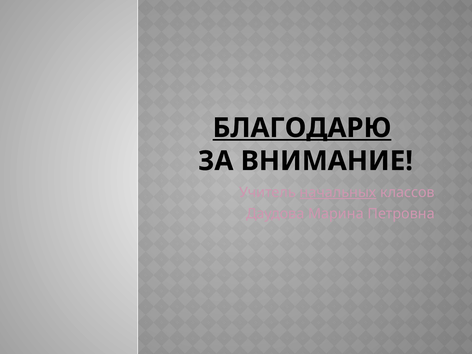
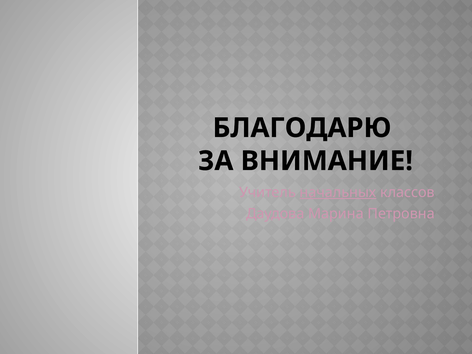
БЛАГОДАРЮ underline: present -> none (302, 128)
